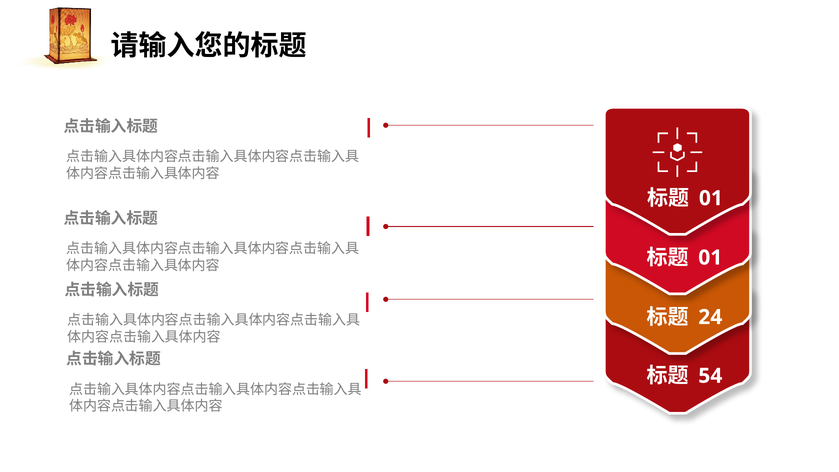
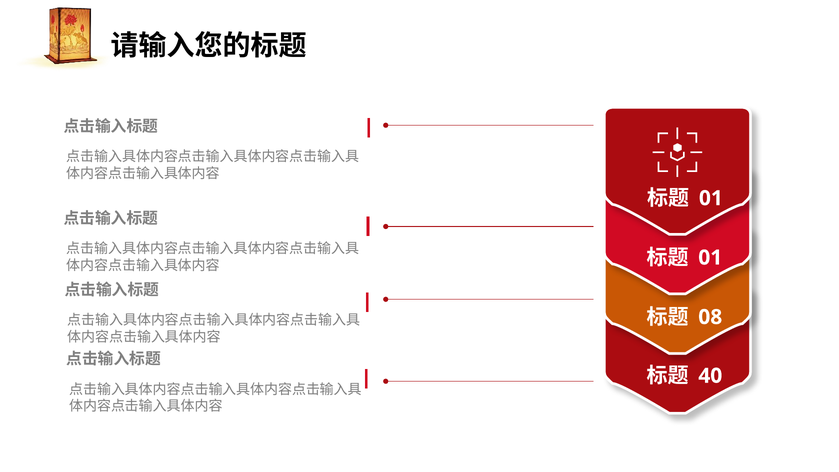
24: 24 -> 08 (710, 317)
54: 54 -> 40 (710, 376)
